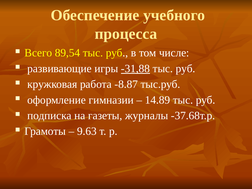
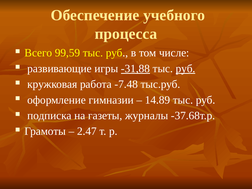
89,54: 89,54 -> 99,59 (67, 53)
руб underline: none -> present (185, 69)
-8.87: -8.87 -> -7.48 (126, 84)
9.63: 9.63 -> 2.47 (87, 131)
